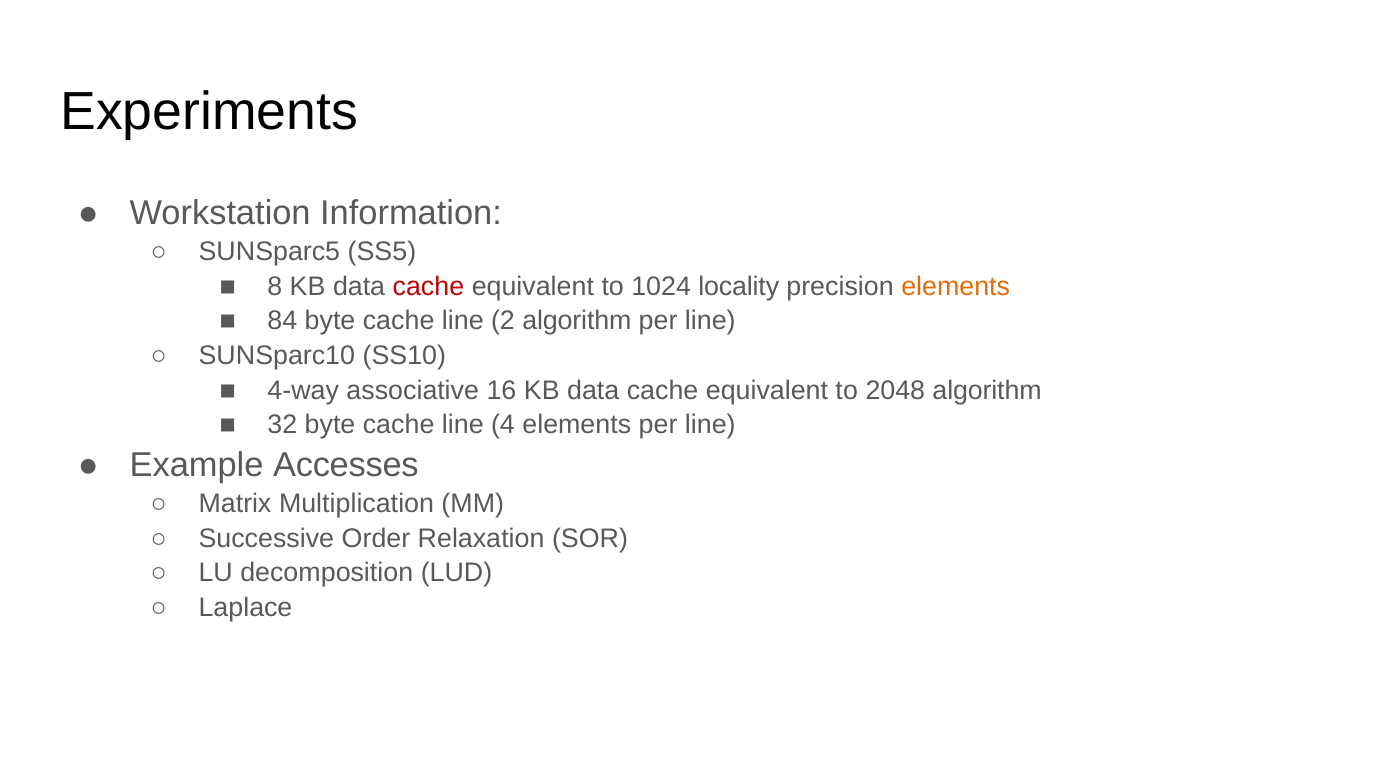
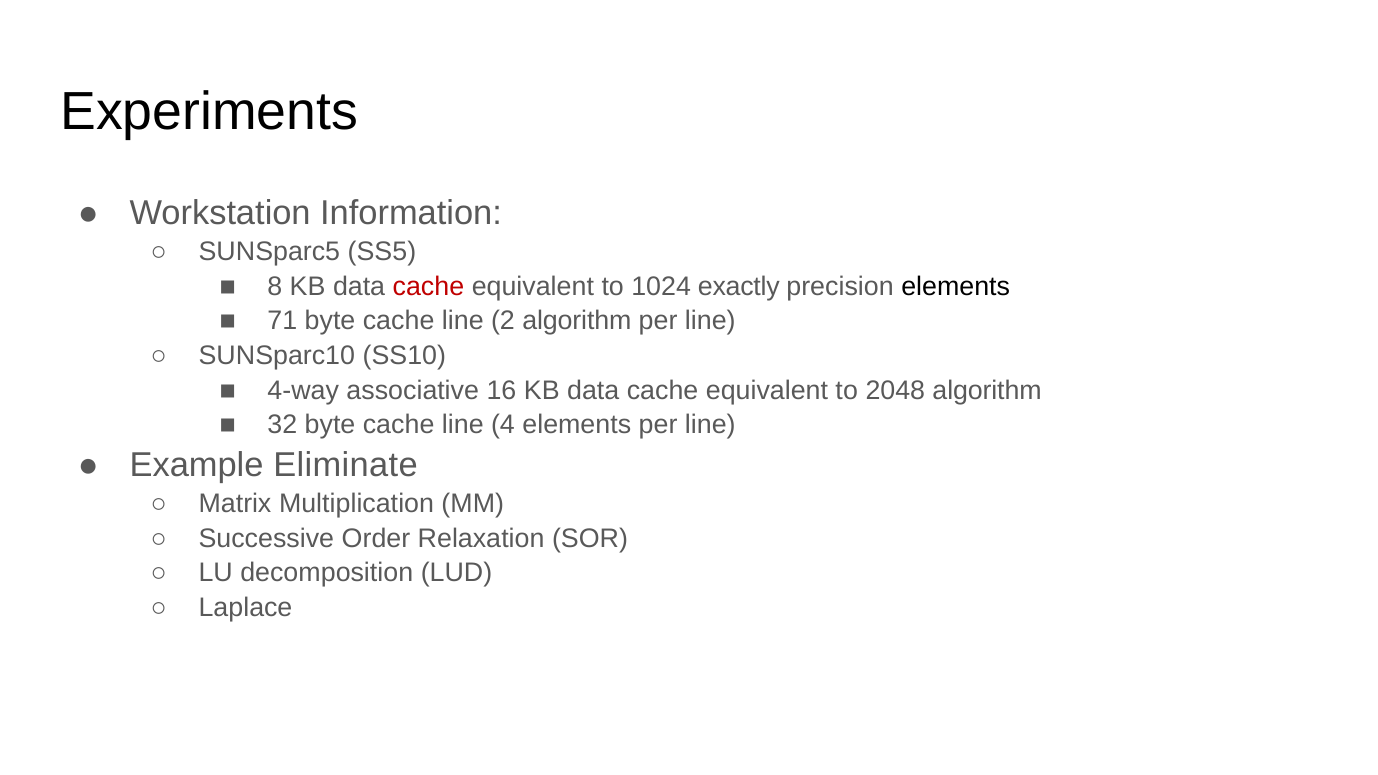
locality: locality -> exactly (739, 286)
elements colour: orange -> black (956, 286)
84: 84 -> 71 (282, 321)
Accesses: Accesses -> Eliminate (346, 465)
